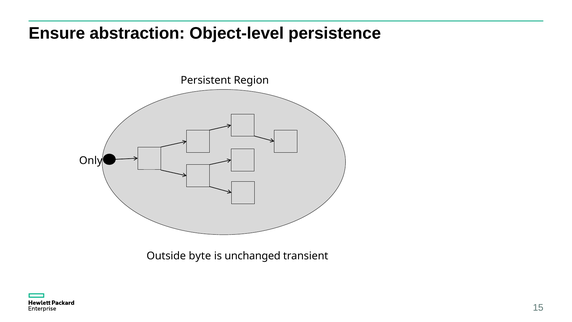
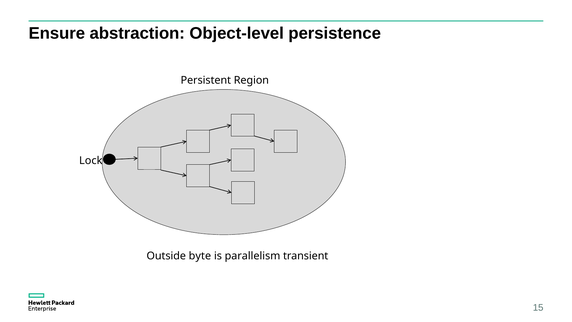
Only: Only -> Lock (91, 161)
unchanged: unchanged -> parallelism (252, 256)
